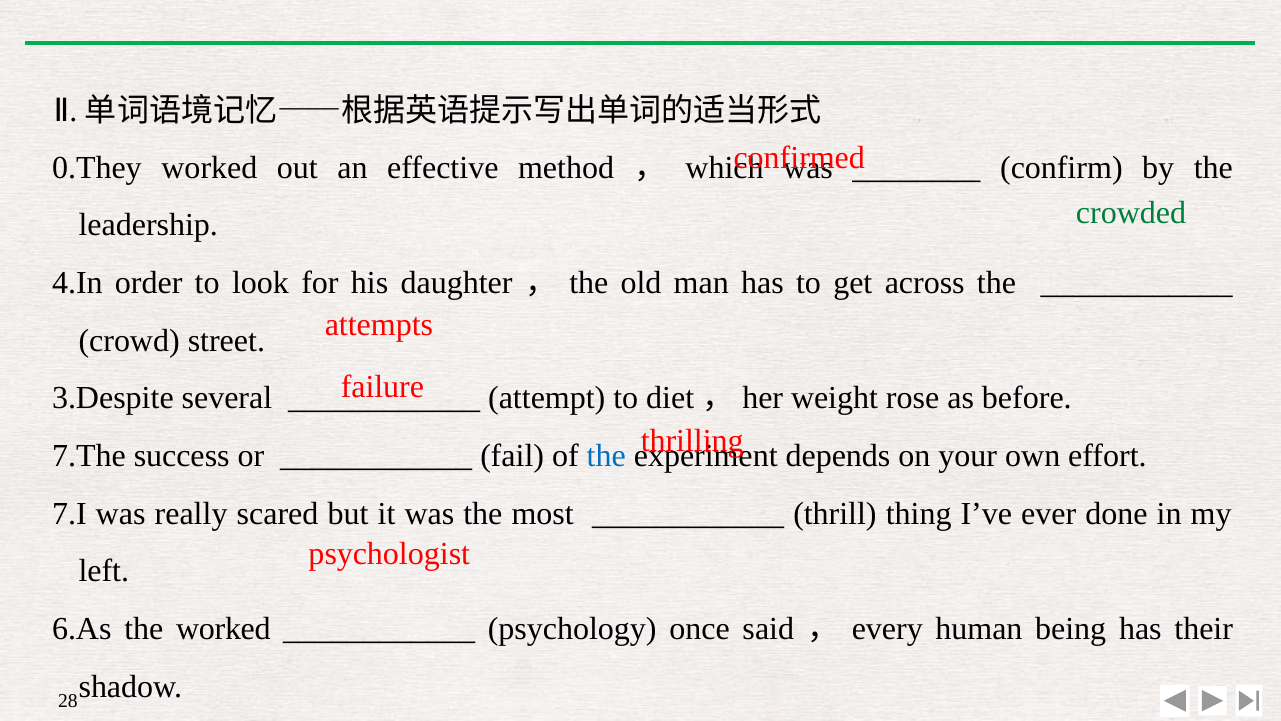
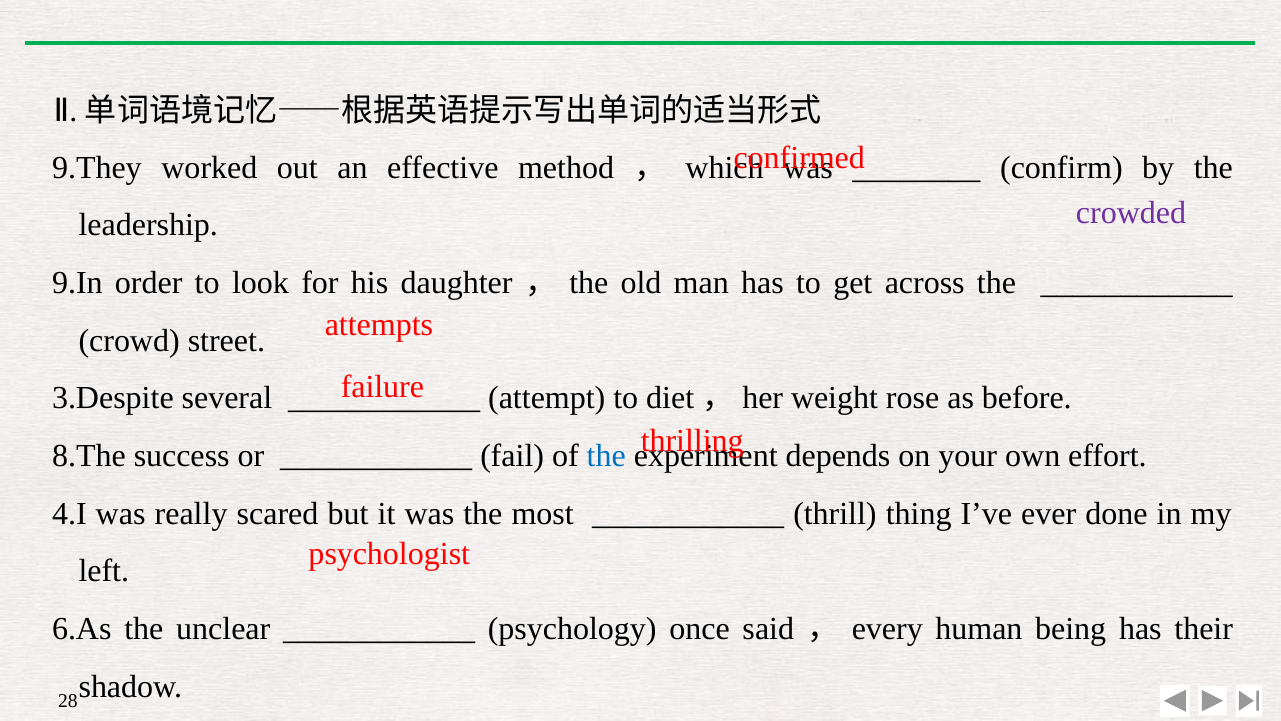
0.They: 0.They -> 9.They (97, 167)
crowded colour: green -> purple (1131, 213)
4.In: 4.In -> 9.In (77, 283)
7.The: 7.The -> 8.The (89, 456)
7.I: 7.I -> 4.I (69, 513)
the worked: worked -> unclear (223, 629)
